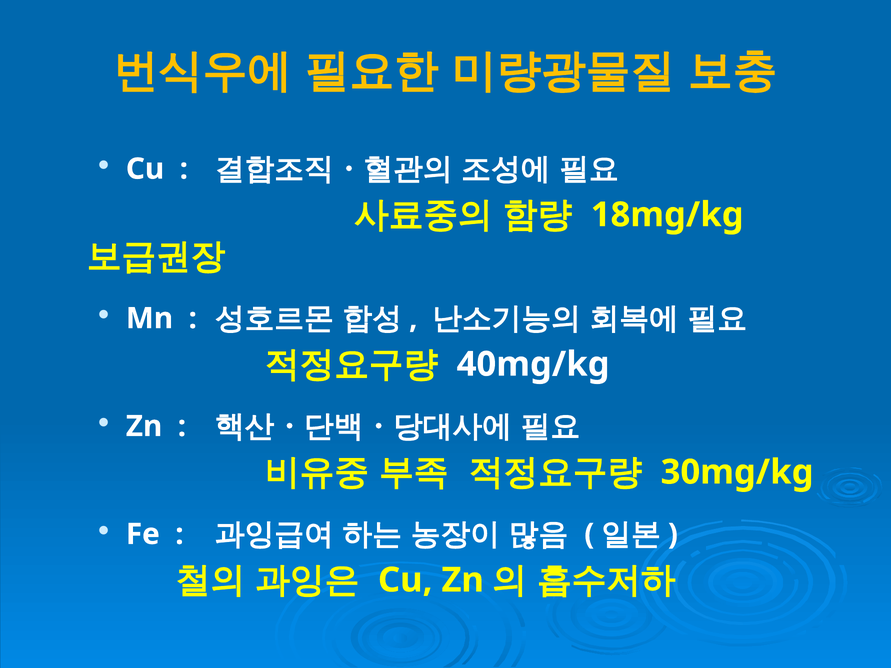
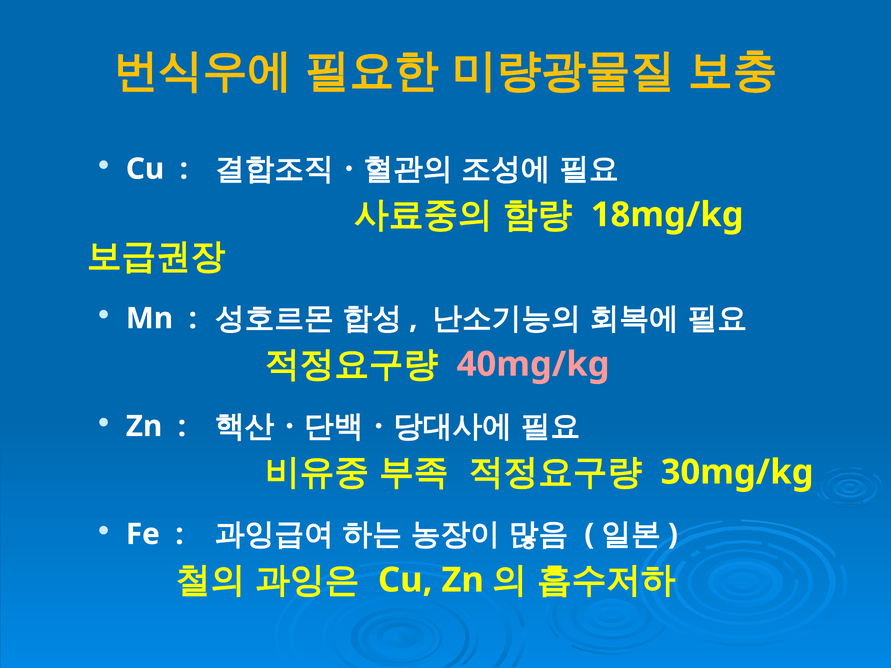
40mg/kg colour: white -> pink (533, 364)
